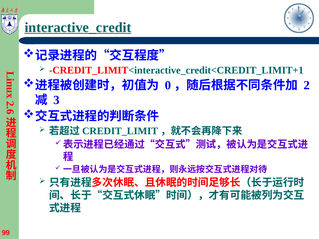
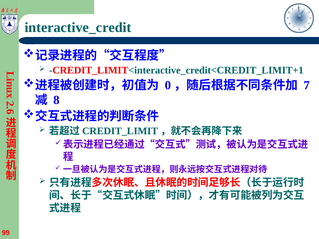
interactive_credit underline: present -> none (78, 27)
2: 2 -> 7 (307, 85)
3: 3 -> 8 (56, 100)
